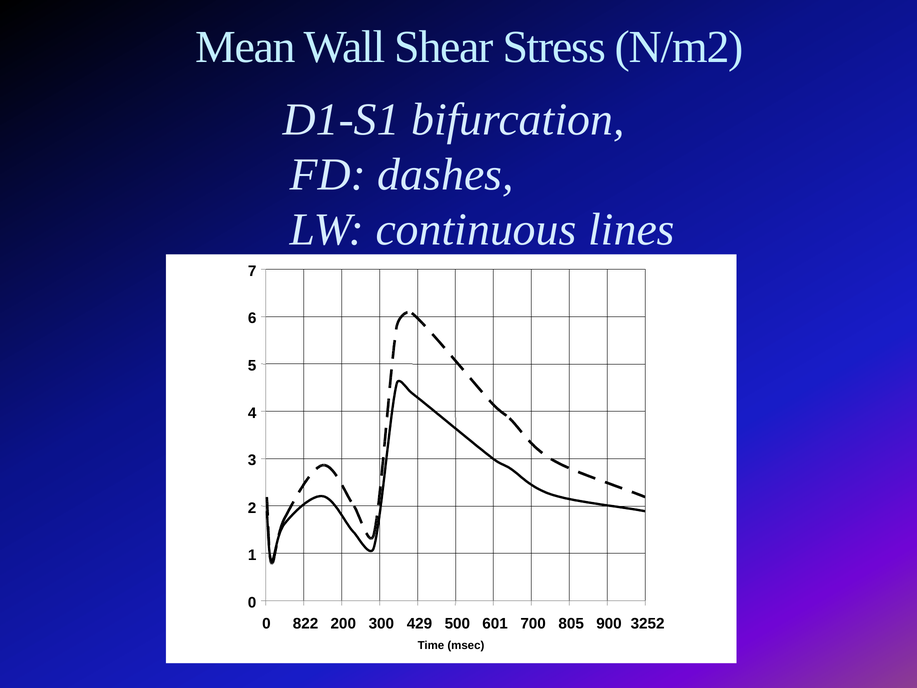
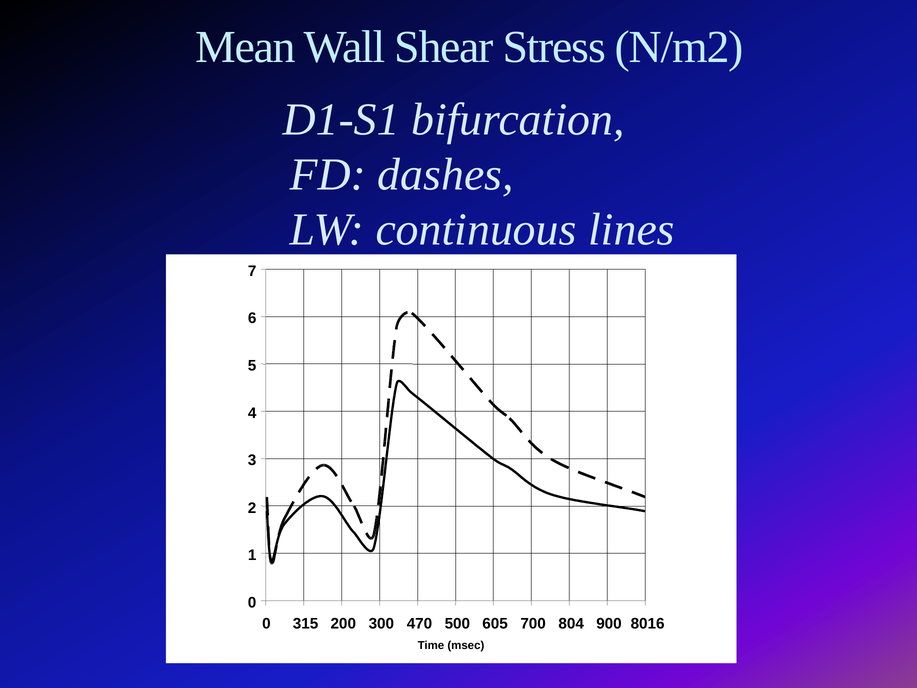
822: 822 -> 315 (306, 624)
429: 429 -> 470 (419, 624)
601: 601 -> 605 (495, 624)
805: 805 -> 804 (571, 624)
3252: 3252 -> 8016 (648, 624)
